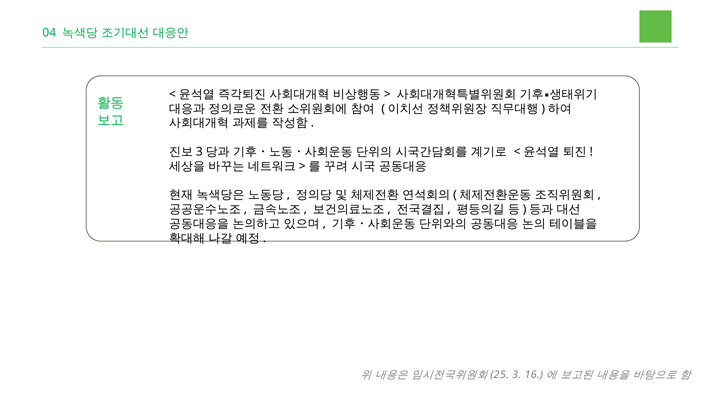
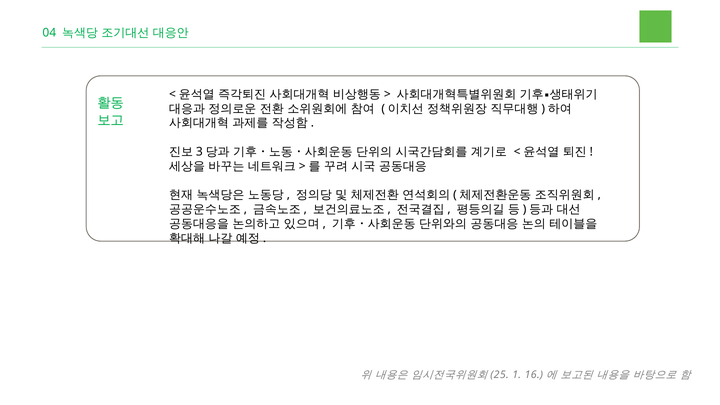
3: 3 -> 1 (517, 375)
